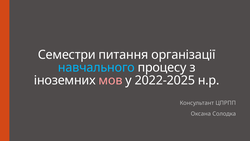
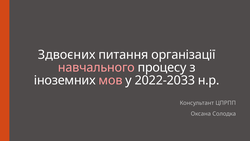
Семестри: Семестри -> Здвоєних (67, 55)
навчального colour: light blue -> pink (96, 67)
2022-2025: 2022-2025 -> 2022-2033 (165, 80)
